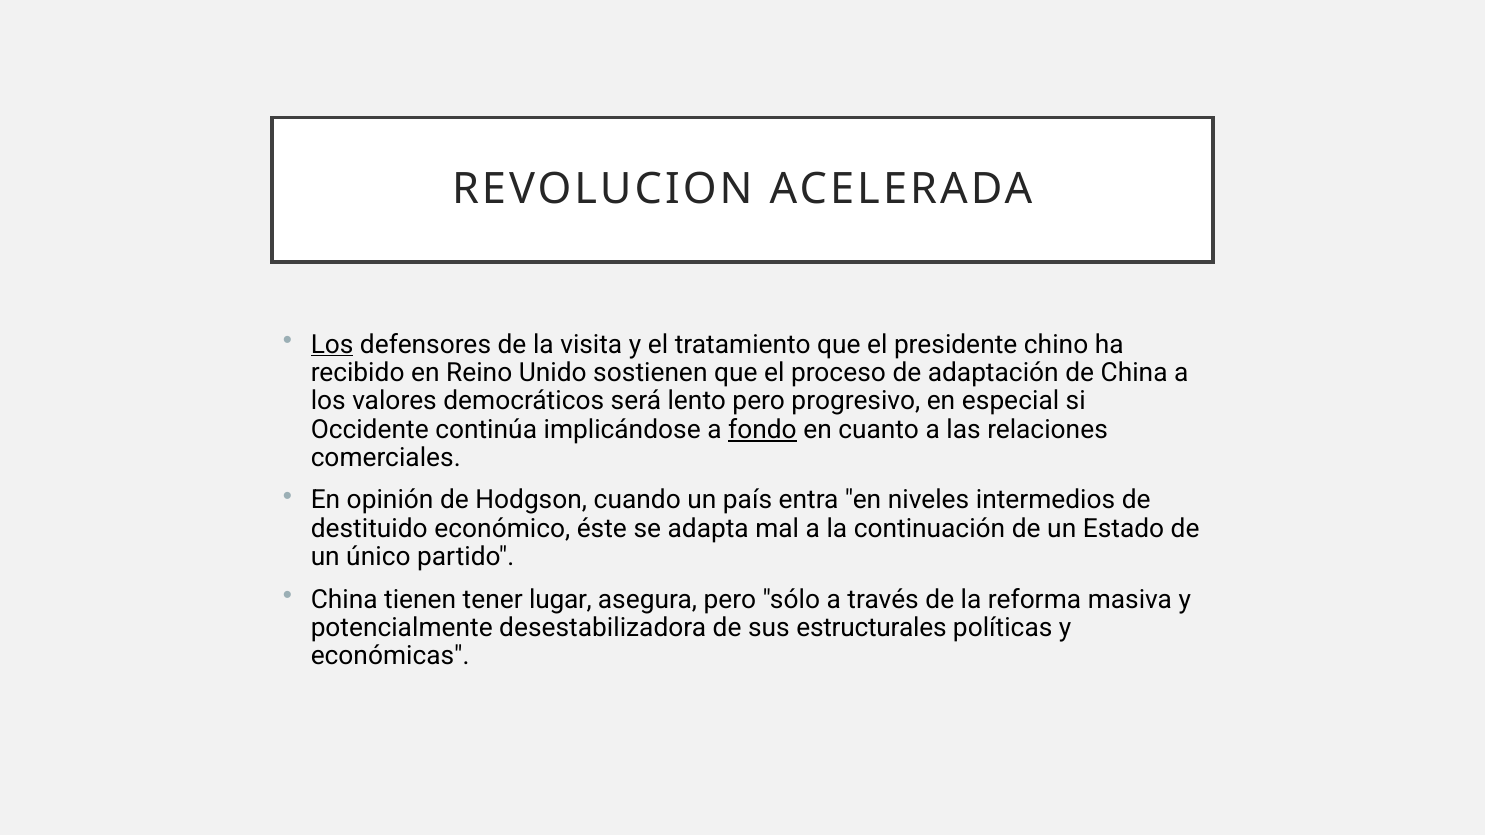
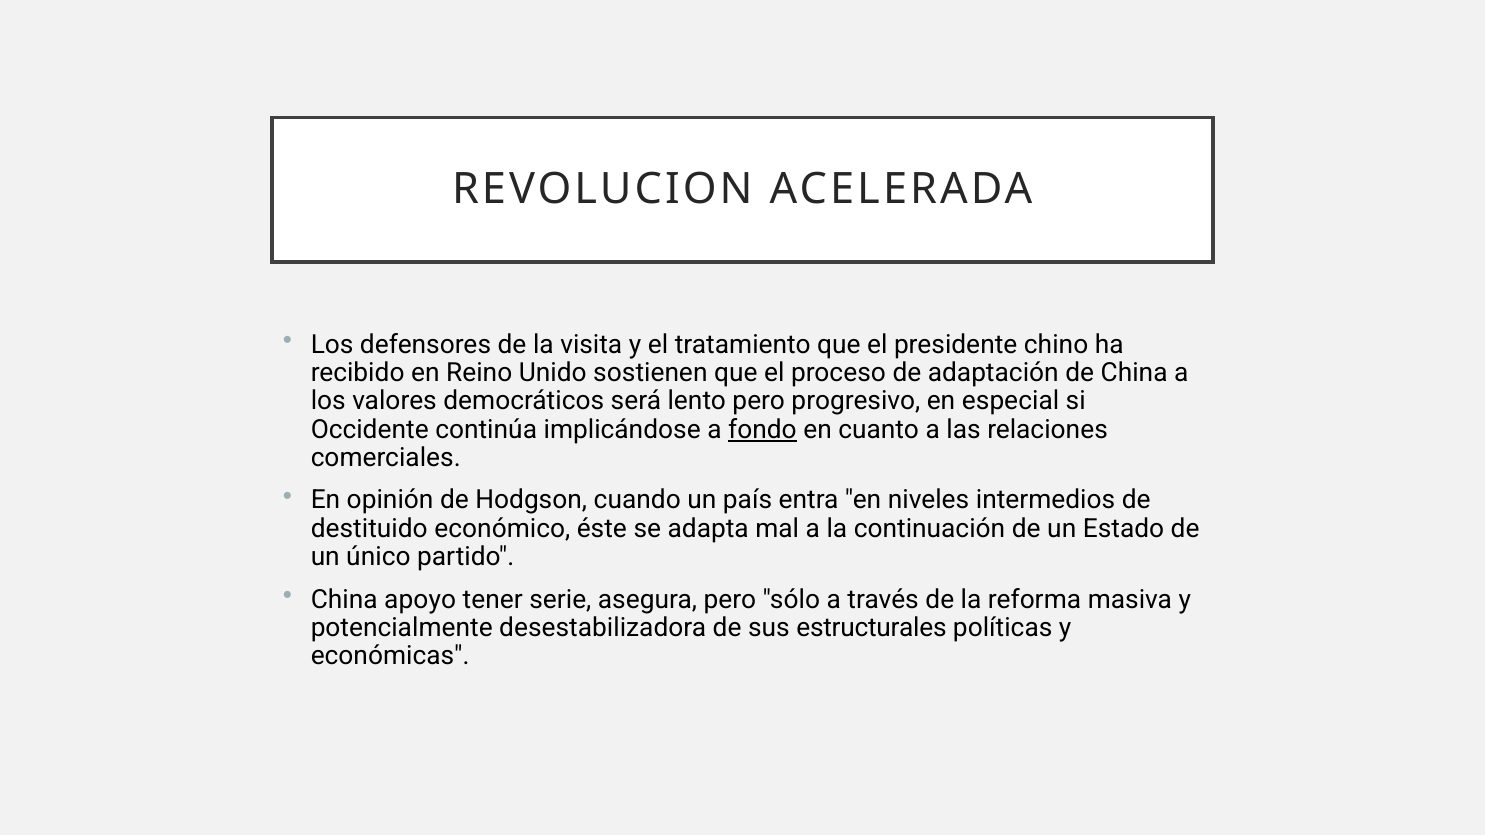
Los underline: present -> none (332, 345)
tienen: tienen -> apoyo (420, 600)
lugar: lugar -> serie (560, 600)
